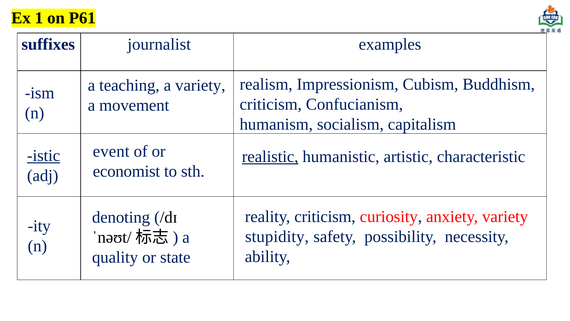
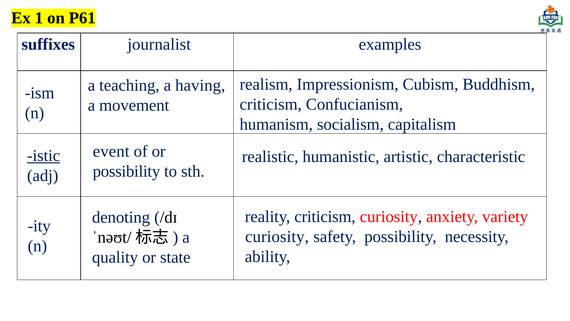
a variety: variety -> having (200, 85)
realistic underline: present -> none (270, 156)
economist: economist -> possibility (126, 171)
stupidity: stupidity -> curiosity (277, 237)
